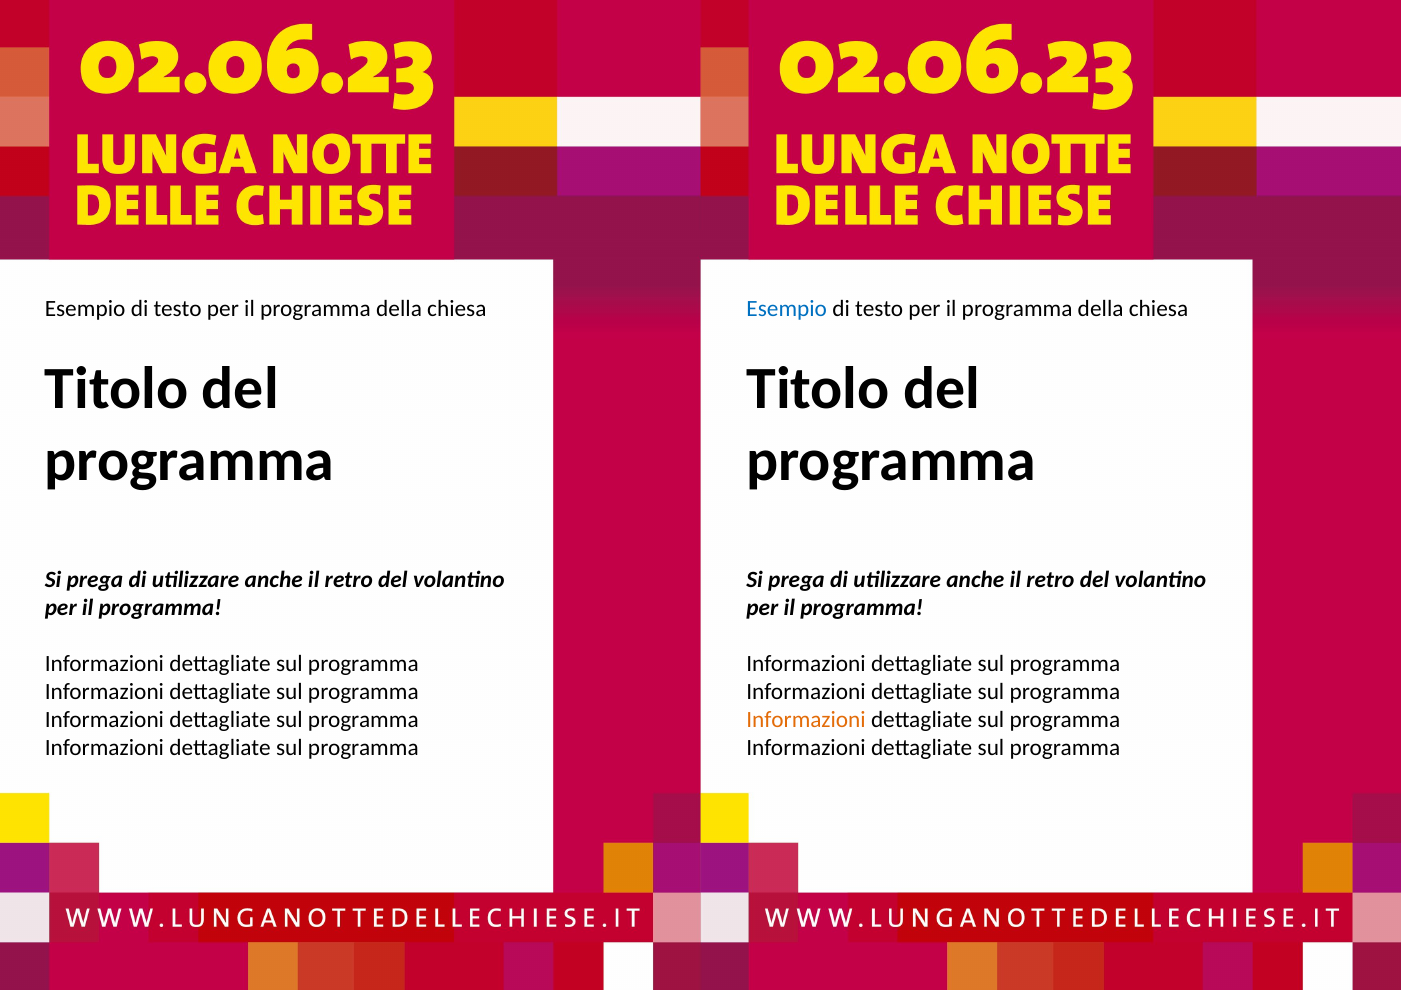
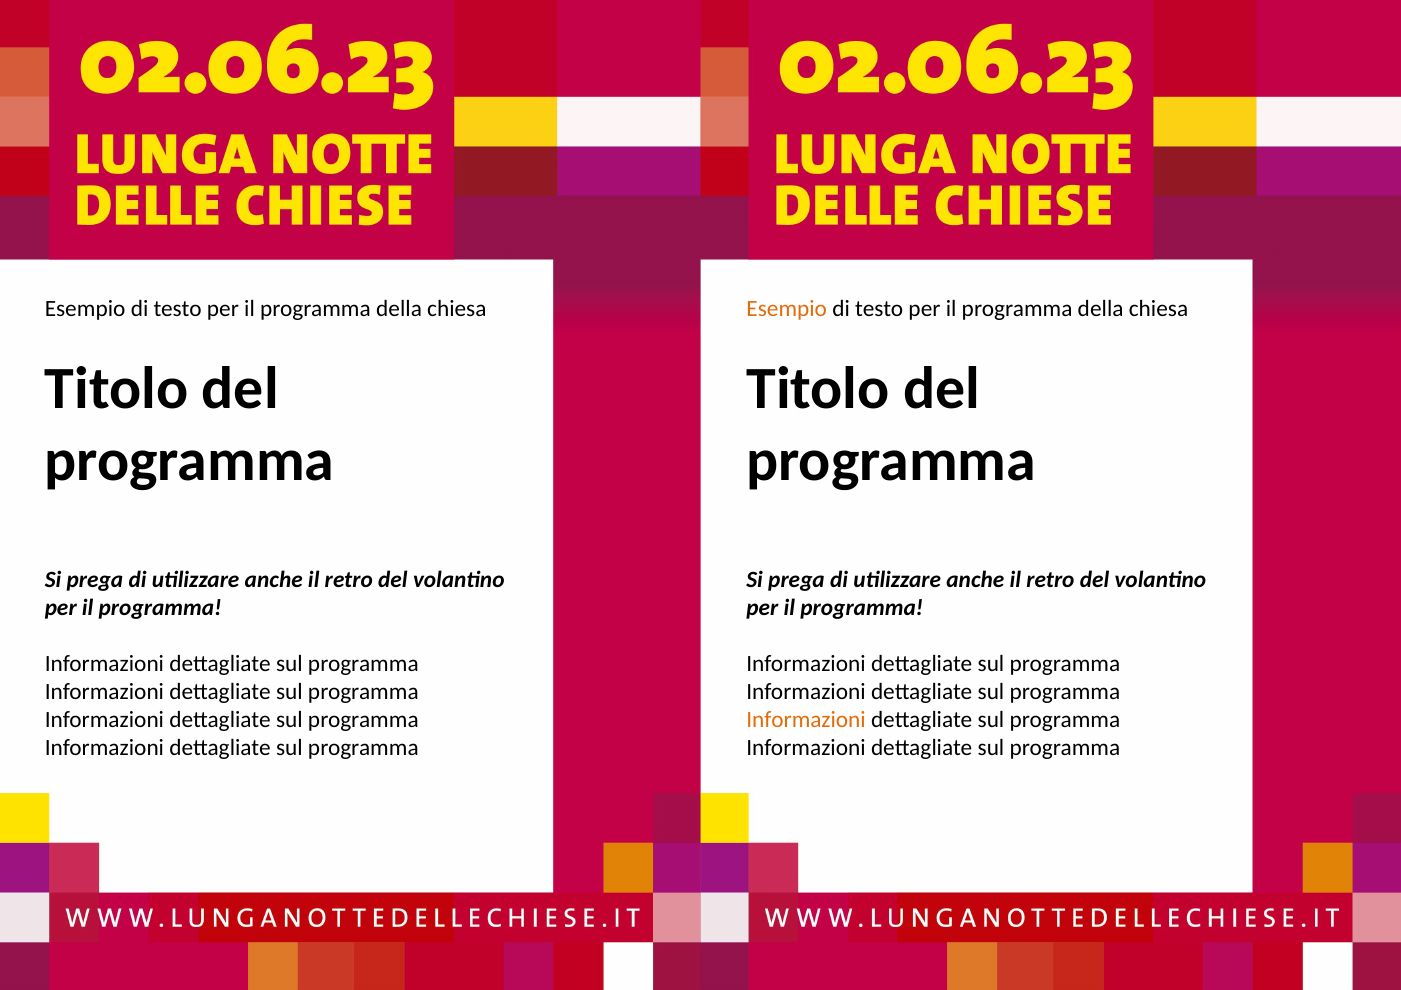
Esempio colour: blue -> orange (787, 309)
